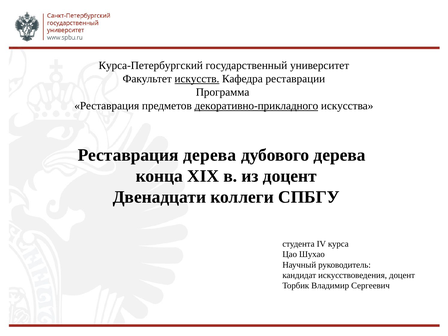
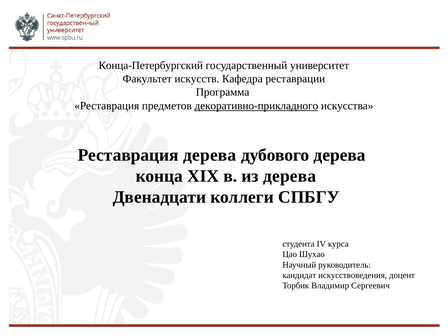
Курса-Петербургский: Курса-Петербургский -> Конца-Петербургский (151, 65)
искусств underline: present -> none (197, 79)
из доцент: доцент -> дерева (290, 176)
